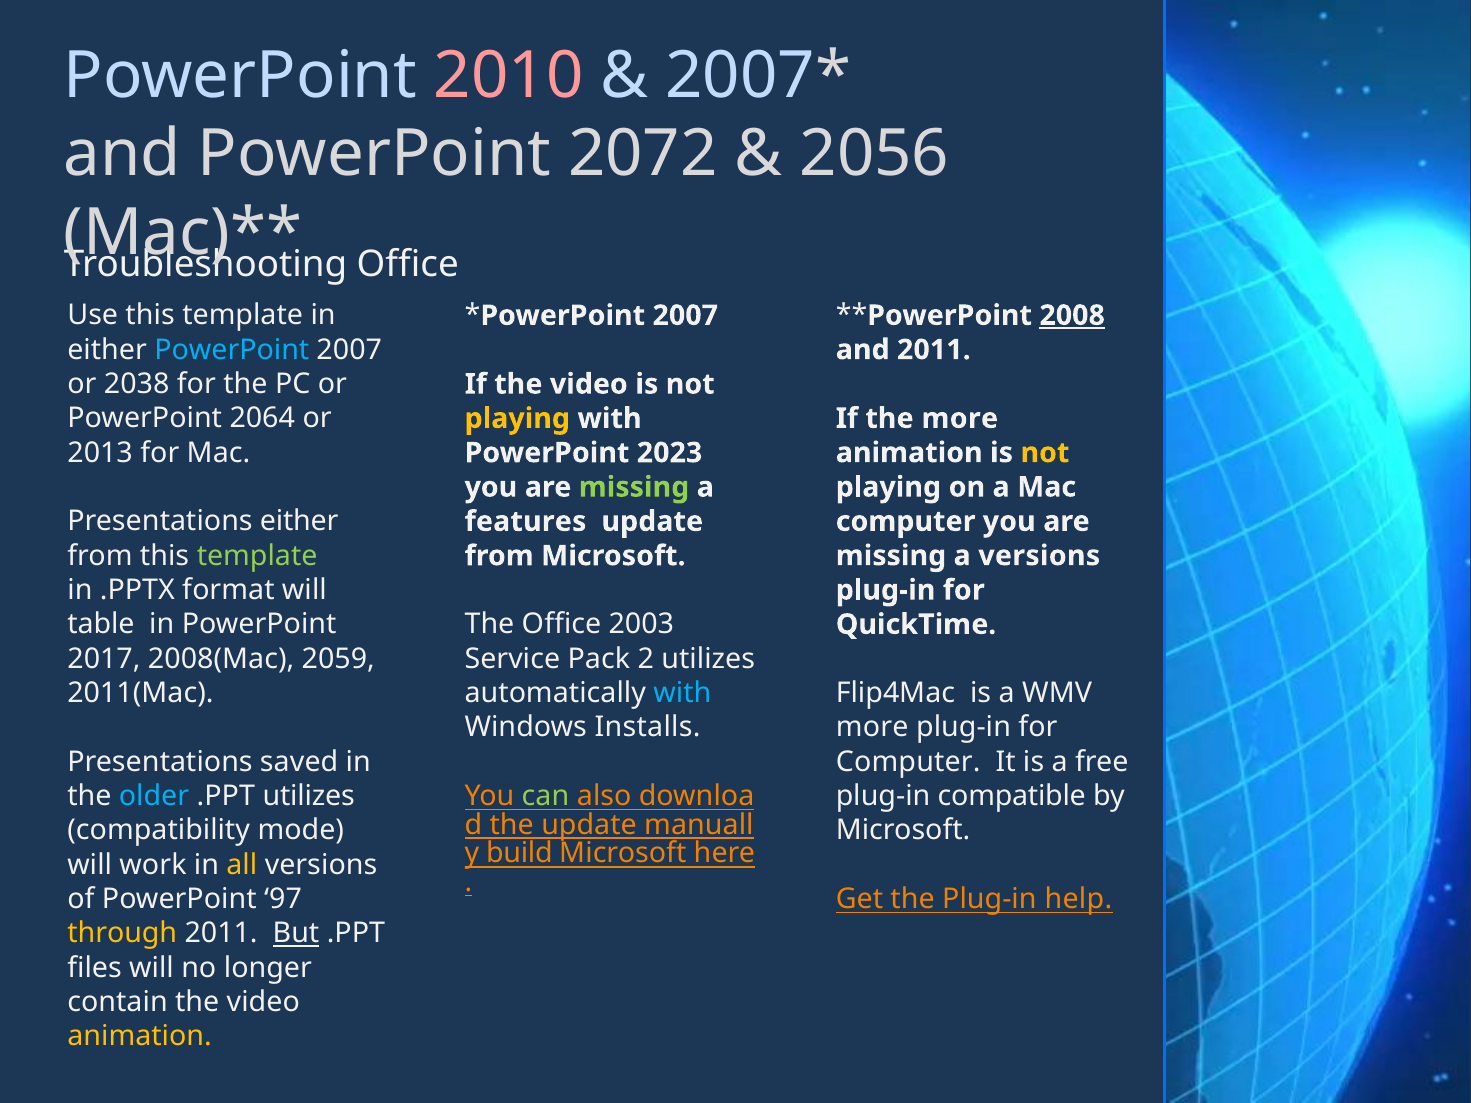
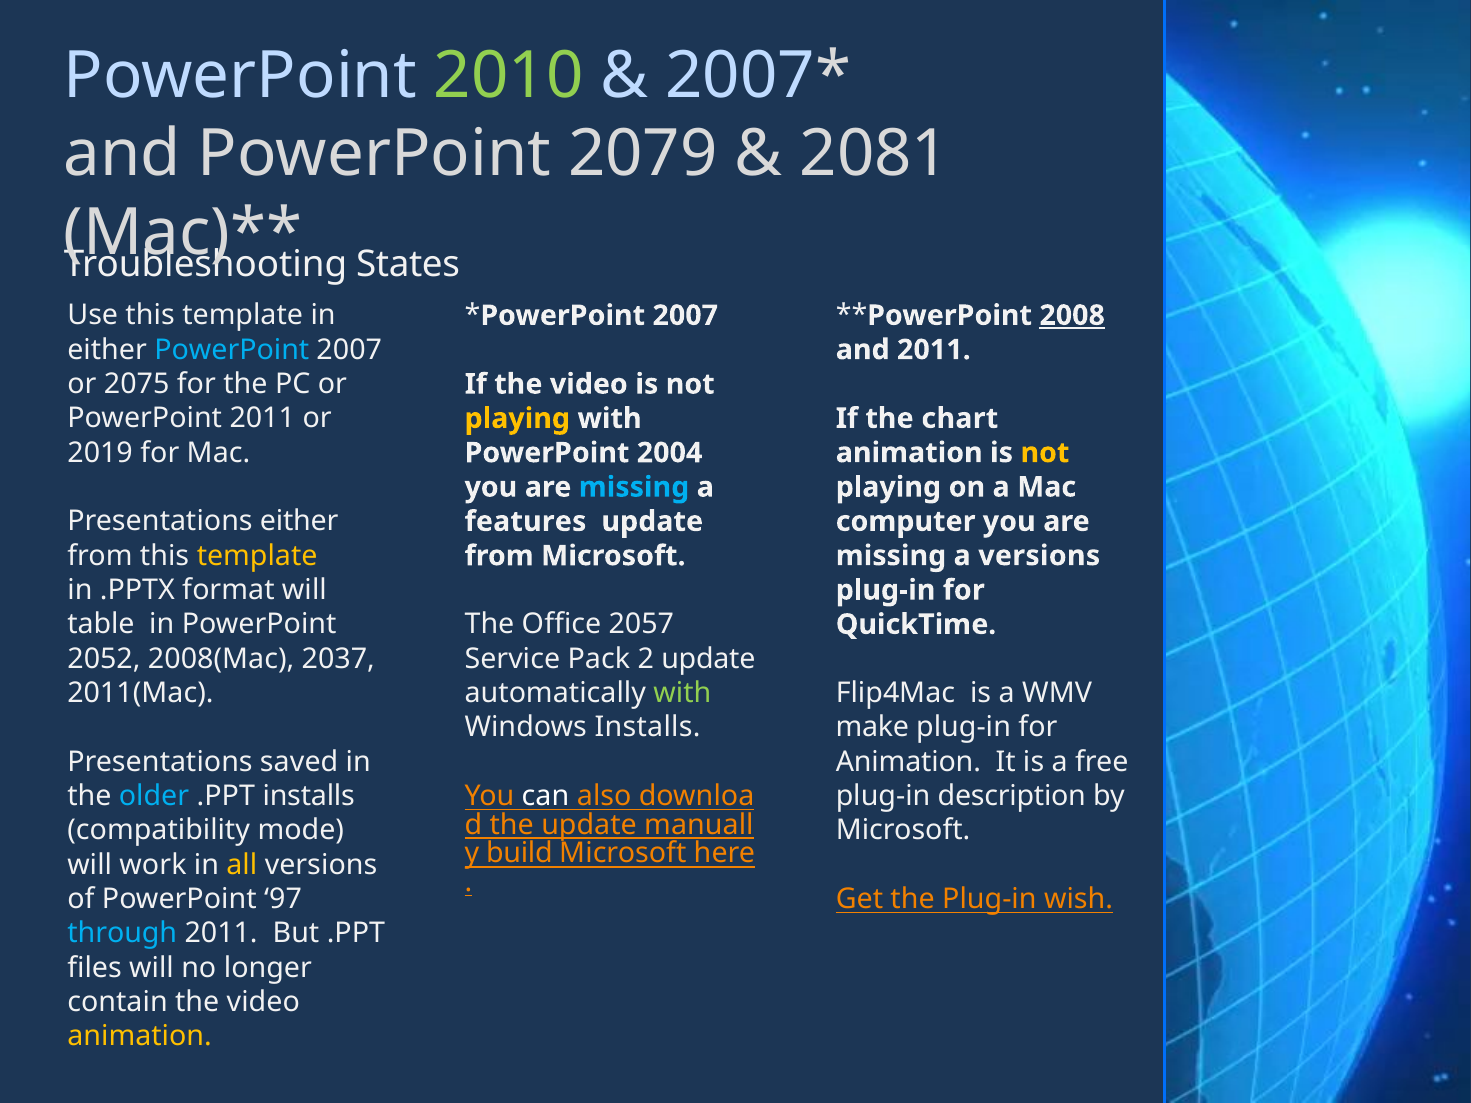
2010 colour: pink -> light green (509, 76)
2072: 2072 -> 2079 (643, 154)
2056: 2056 -> 2081 (874, 154)
Office: Office -> States (408, 265)
2038: 2038 -> 2075 (137, 384)
PowerPoint 2064: 2064 -> 2011 (262, 419)
the more: more -> chart (960, 419)
2013: 2013 -> 2019 (100, 453)
2023: 2023 -> 2004 (670, 453)
missing colour: light green -> light blue (634, 487)
template colour: light green -> yellow (257, 556)
2003: 2003 -> 2057 (641, 625)
2017: 2017 -> 2052 (104, 659)
2059: 2059 -> 2037 (338, 659)
2 utilizes: utilizes -> update (708, 659)
with colour: light blue -> light green (682, 693)
more: more -> make (872, 728)
Computer: Computer -> Animation (908, 762)
.PPT utilizes: utilizes -> installs (309, 796)
can colour: light green -> white (545, 796)
compatible: compatible -> description (1012, 796)
help: help -> wish (1079, 899)
through colour: yellow -> light blue (122, 934)
But underline: present -> none (296, 934)
